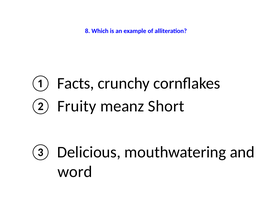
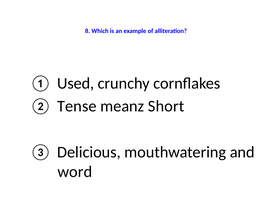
Facts: Facts -> Used (76, 83)
Fruity: Fruity -> Tense (77, 106)
